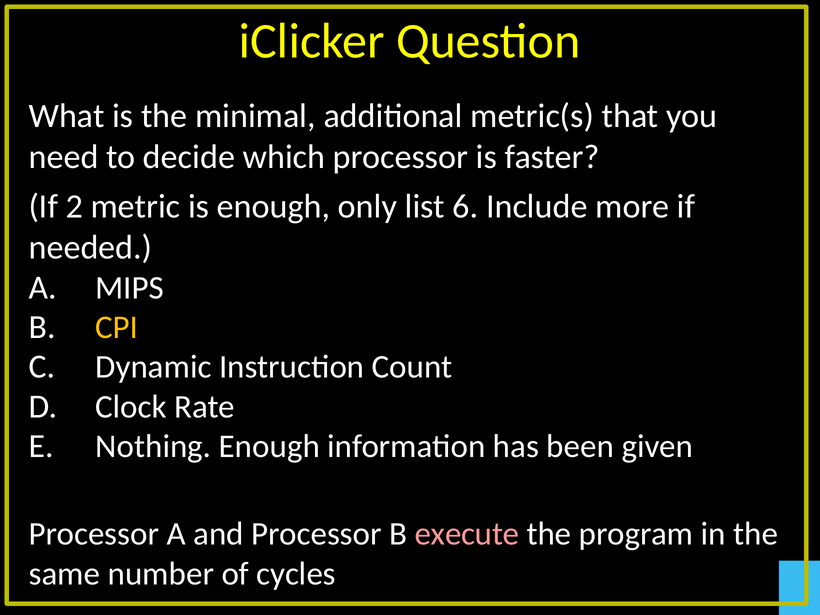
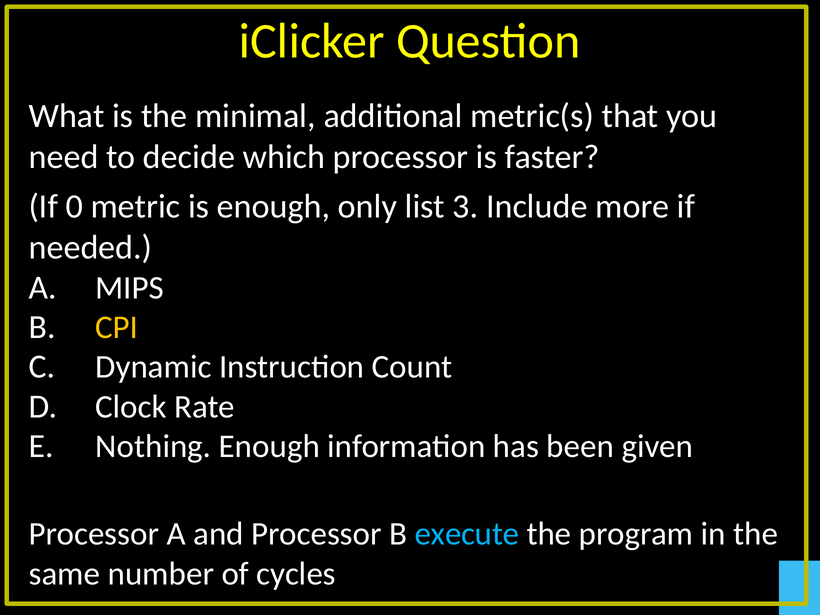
2: 2 -> 0 (74, 206)
6: 6 -> 3 (465, 206)
execute colour: pink -> light blue (467, 534)
